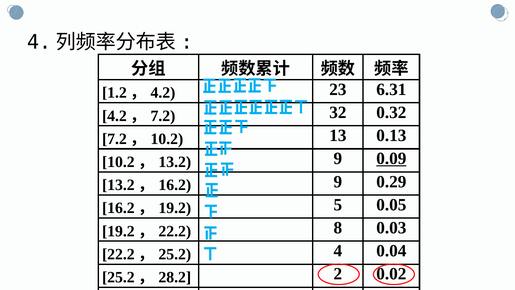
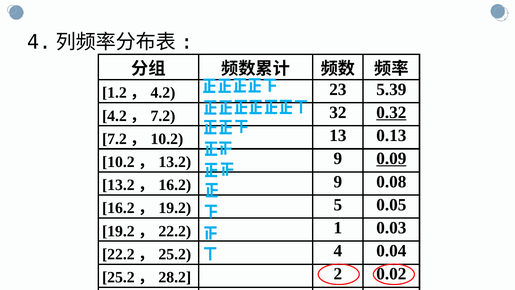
6.31: 6.31 -> 5.39 (391, 89)
0.32 underline: none -> present (391, 112)
0.29: 0.29 -> 0.08 (391, 181)
8: 8 -> 1 (338, 228)
